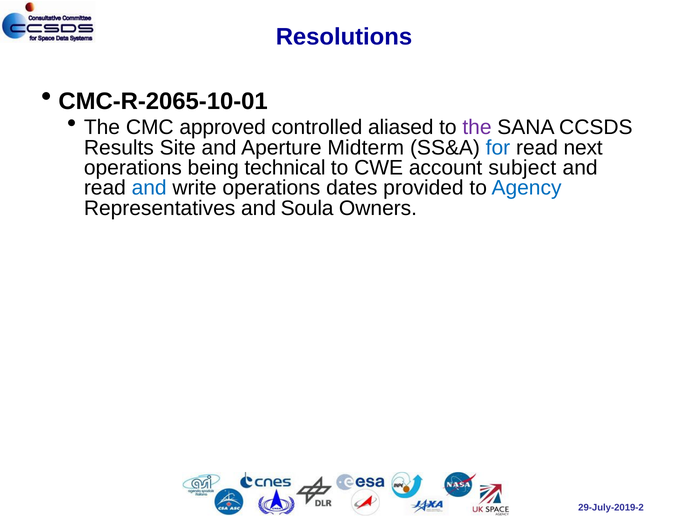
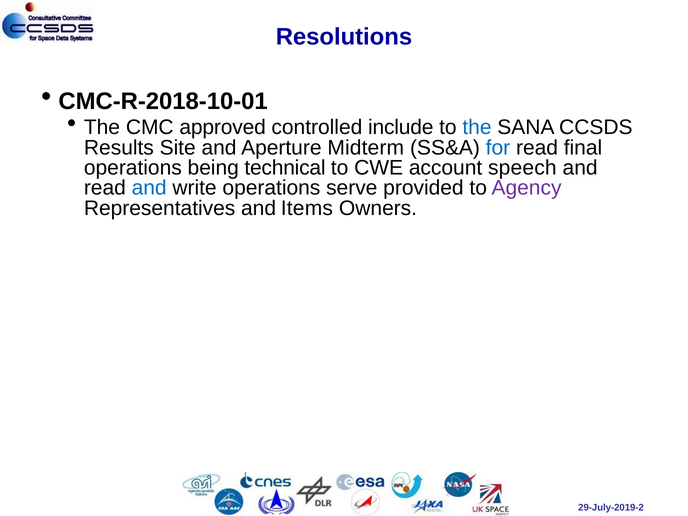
CMC-R-2065-10-01: CMC-R-2065-10-01 -> CMC-R-2018-10-01 (163, 101)
aliased: aliased -> include (401, 128)
the colour: purple -> blue (477, 128)
next: next -> final (583, 148)
subject: subject -> speech (522, 168)
dates: dates -> serve (352, 188)
Agency colour: blue -> purple (527, 188)
Soula: Soula -> Items (307, 208)
